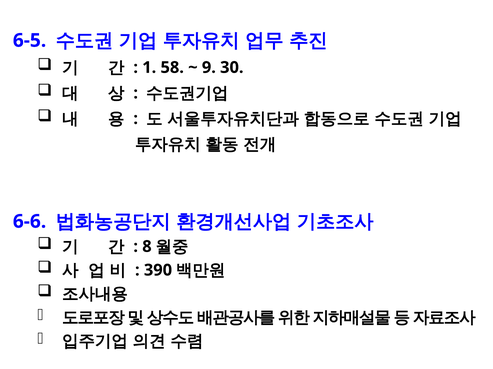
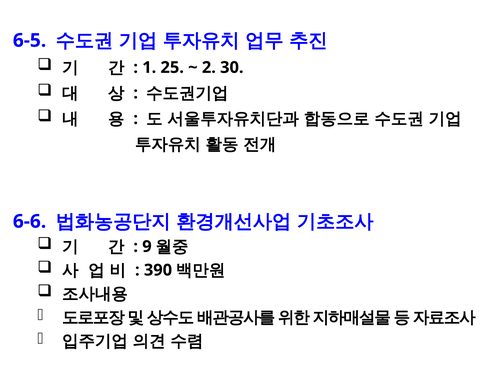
58: 58 -> 25 (172, 68)
9: 9 -> 2 (209, 68)
8: 8 -> 9 (147, 247)
